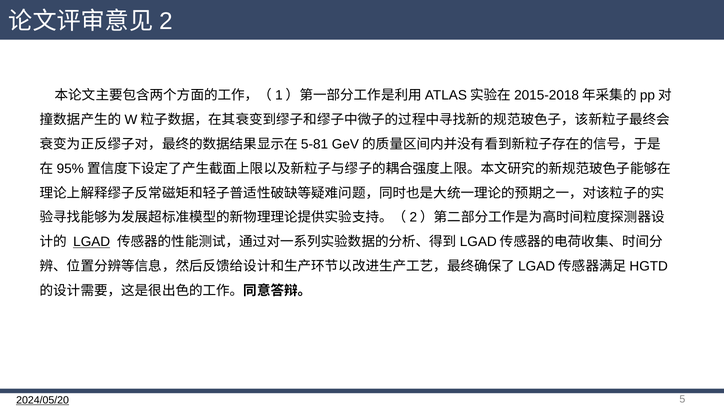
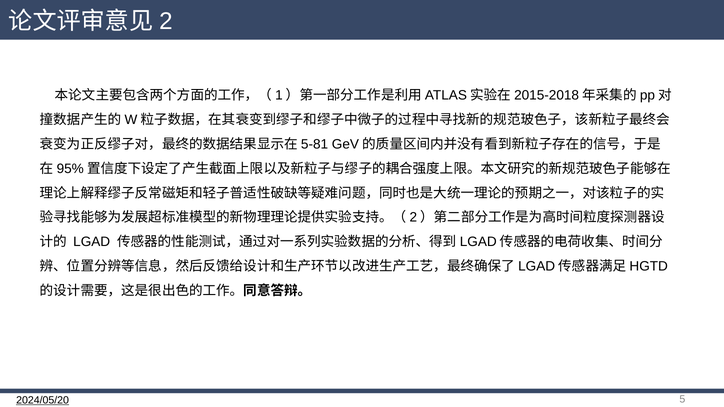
LGAD underline: present -> none (92, 242)
